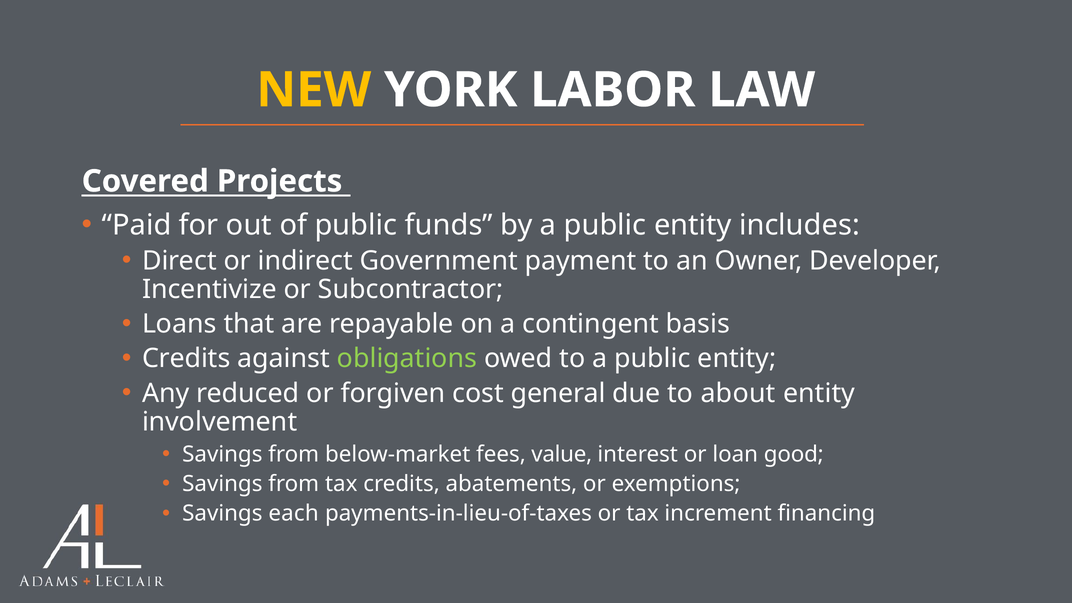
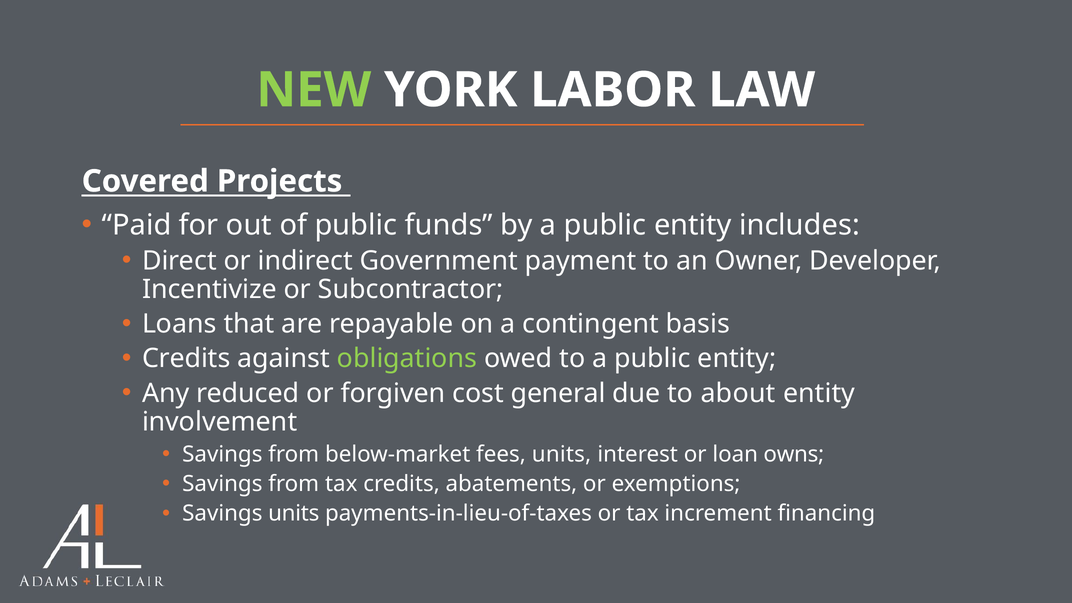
NEW colour: yellow -> light green (314, 90)
fees value: value -> units (562, 454)
good: good -> owns (794, 454)
Savings each: each -> units (294, 514)
